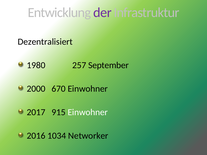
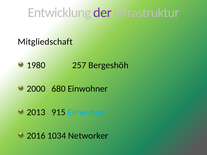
Dezentralisiert: Dezentralisiert -> Mitgliedschaft (45, 42)
September: September -> Bergeshöh (108, 65)
670: 670 -> 680 (59, 89)
2017: 2017 -> 2013 (36, 112)
Einwohner colour: white -> light blue (88, 112)
